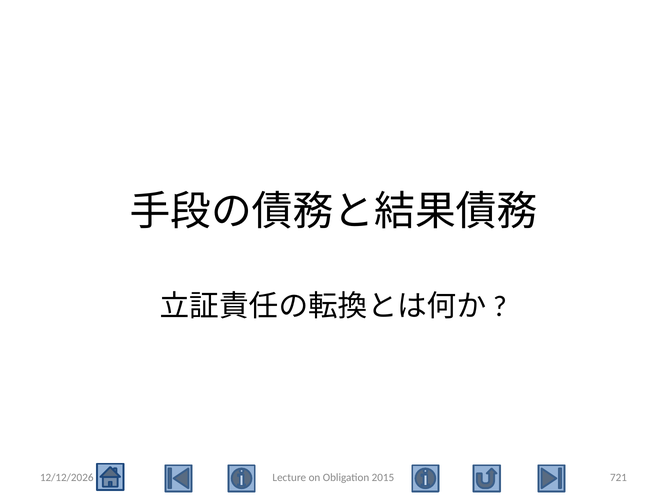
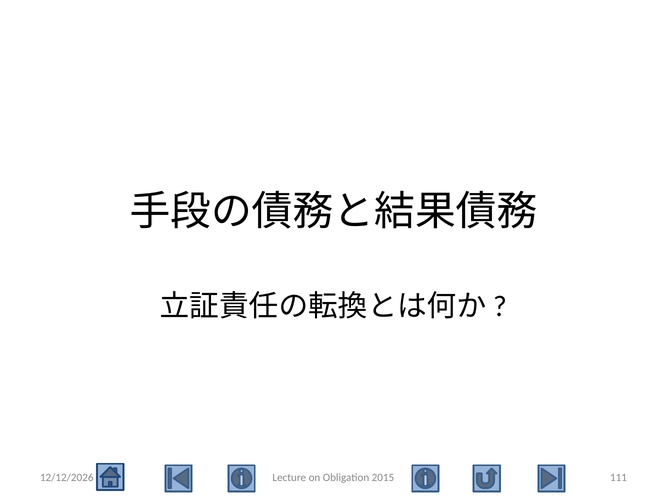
721: 721 -> 111 (619, 478)
